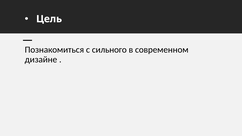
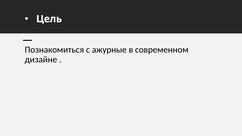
сильного: сильного -> ажурные (109, 50)
